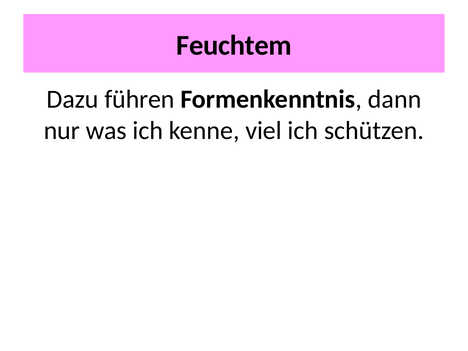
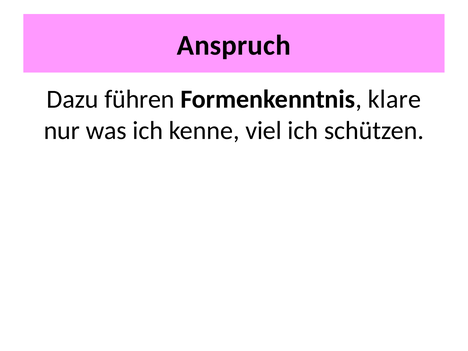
Feuchtem: Feuchtem -> Anspruch (234, 45)
dann: dann -> klare (395, 99)
